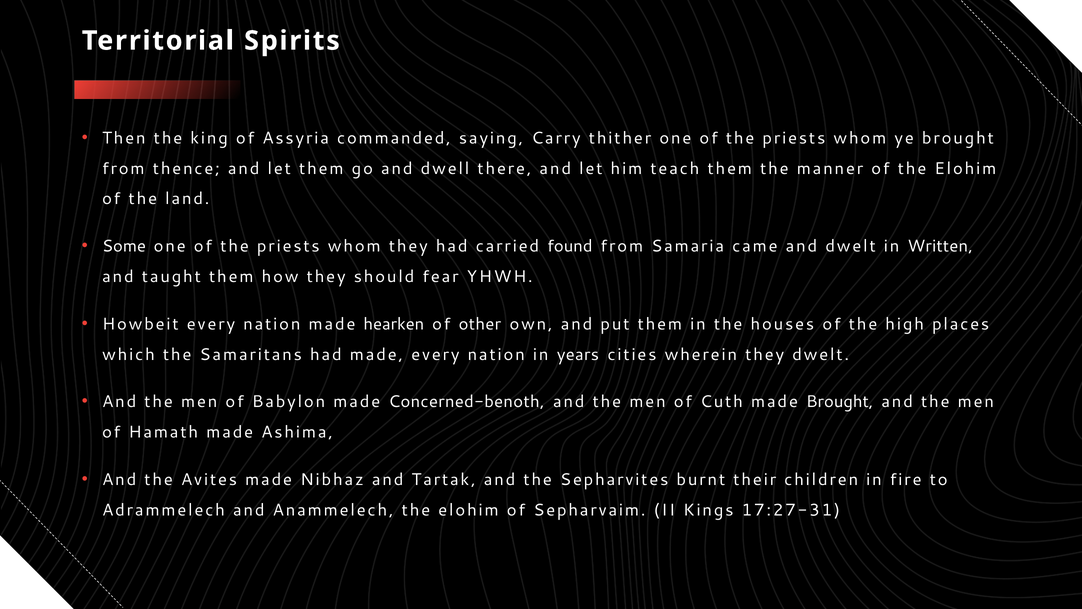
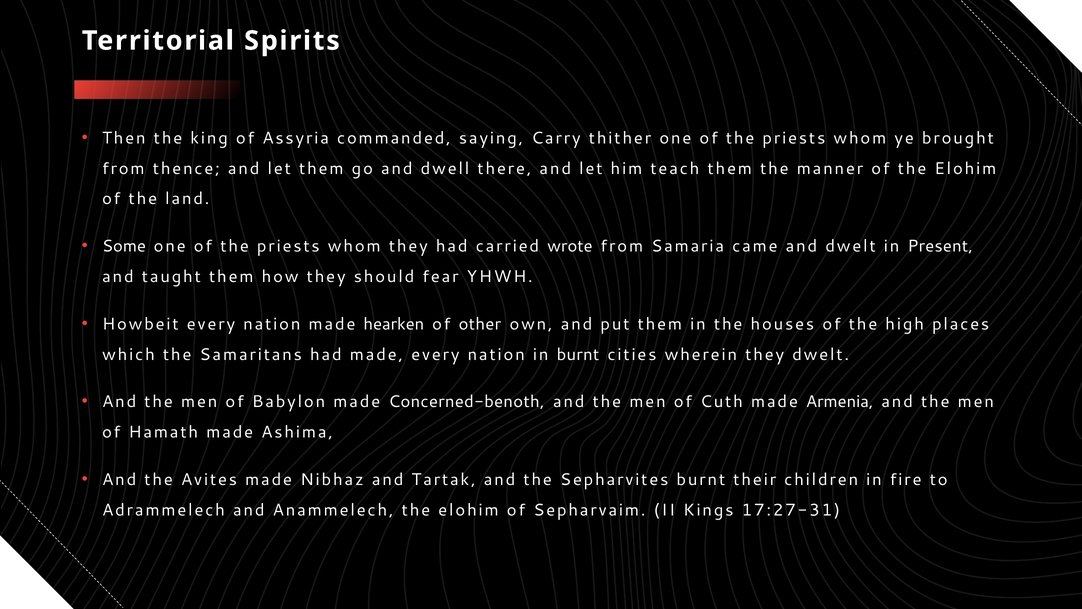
found: found -> wrote (570, 246)
Written: Written -> Present (940, 246)
in years: years -> burnt (578, 354)
made Brought: Brought -> Armenia (840, 402)
